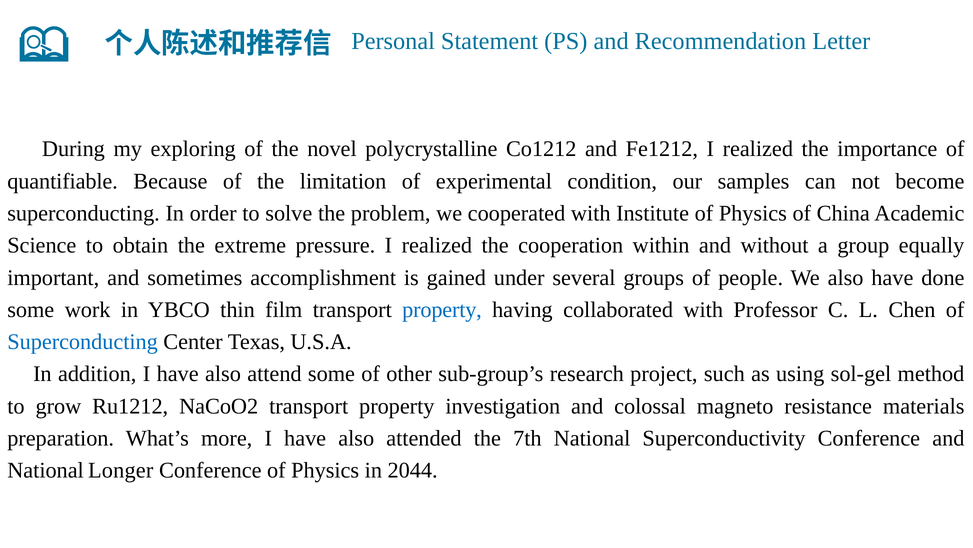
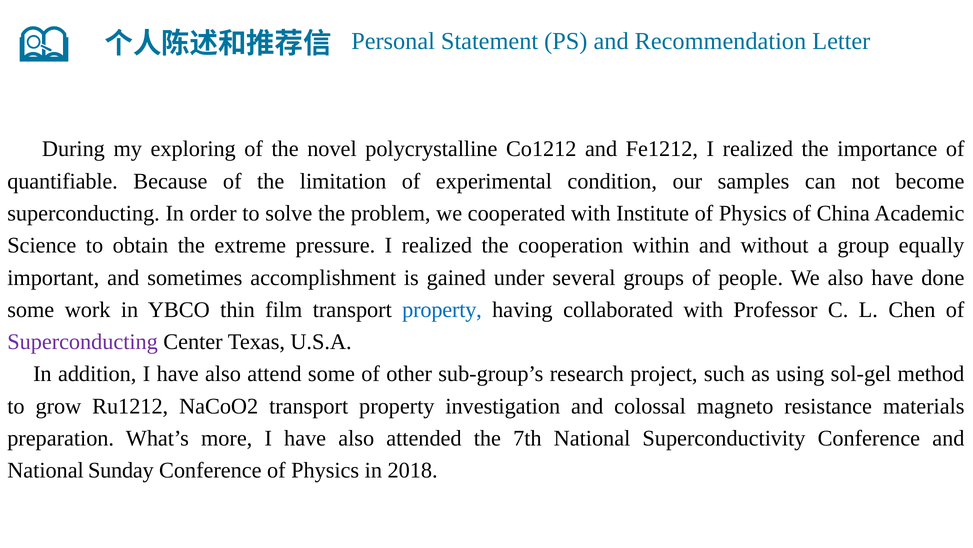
Superconducting colour: blue -> purple (83, 341)
Longer: Longer -> Sunday (121, 470)
2044: 2044 -> 2018 (413, 470)
